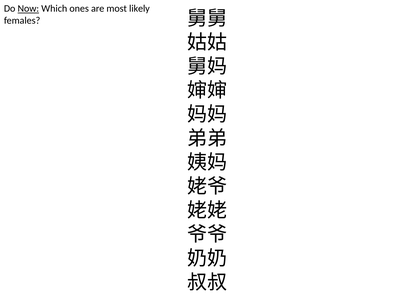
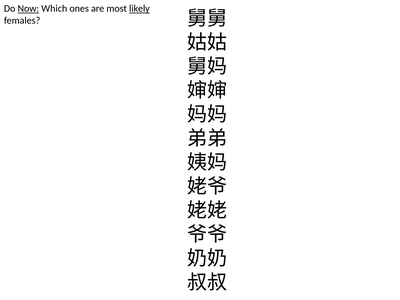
likely underline: none -> present (139, 9)
